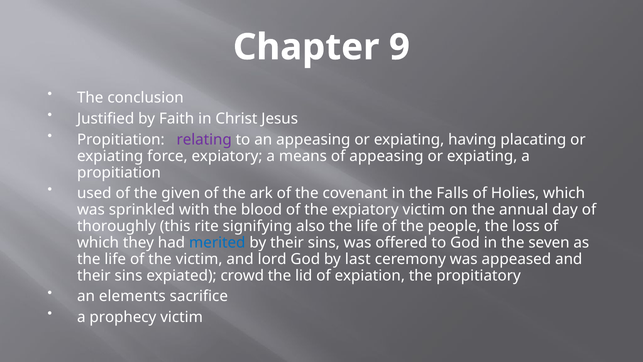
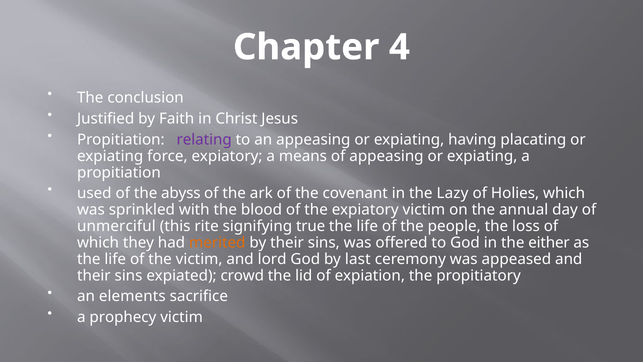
9: 9 -> 4 (399, 47)
given: given -> abyss (181, 193)
Falls: Falls -> Lazy (452, 193)
thoroughly: thoroughly -> unmerciful (116, 226)
also: also -> true (311, 226)
merited colour: blue -> orange (217, 242)
seven: seven -> either (549, 242)
